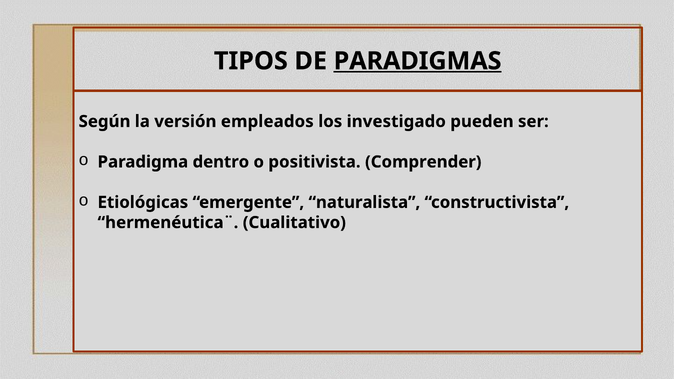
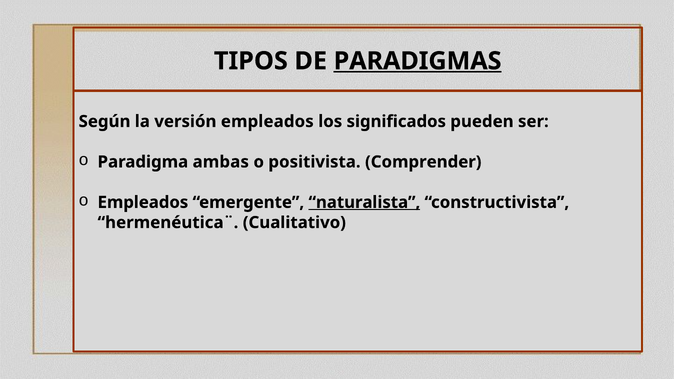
investigado: investigado -> significados (396, 122)
dentro: dentro -> ambas (221, 162)
o Etiológicas: Etiológicas -> Empleados (143, 202)
naturalista underline: none -> present (364, 202)
